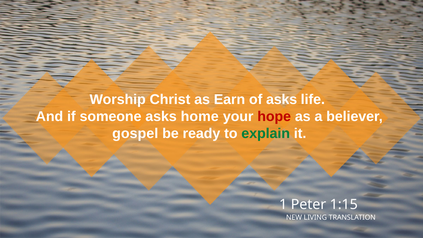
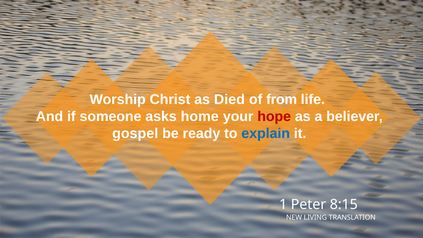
Earn: Earn -> Died (229, 100)
of asks: asks -> from (282, 100)
explain colour: green -> blue (266, 133)
1:15: 1:15 -> 8:15 (344, 205)
